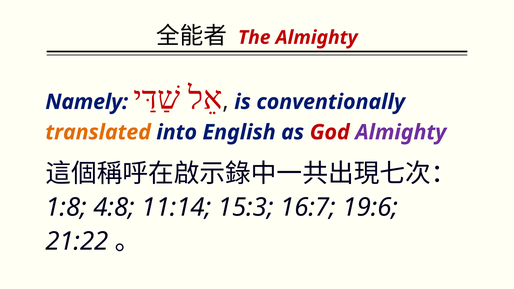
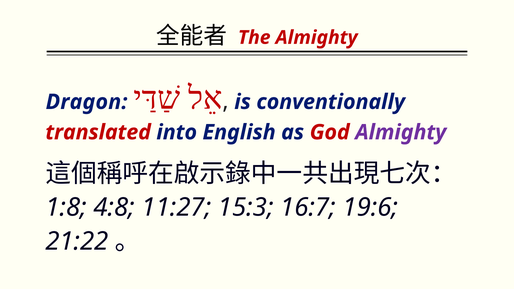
Namely: Namely -> Dragon (87, 102)
translated colour: orange -> red (98, 132)
11:14: 11:14 -> 11:27 (176, 208)
